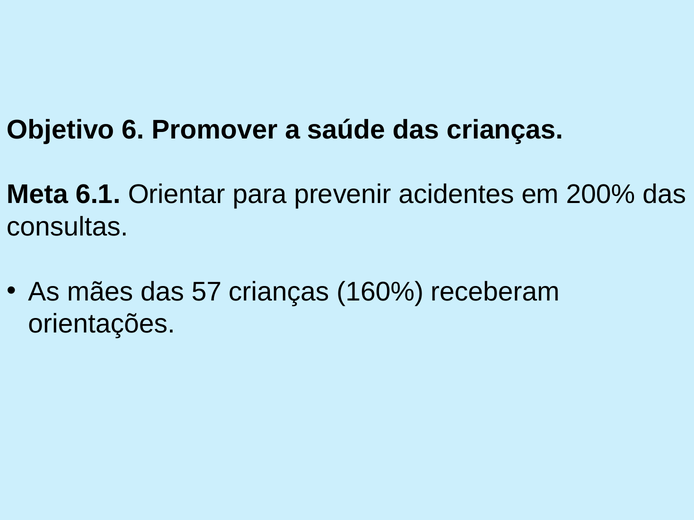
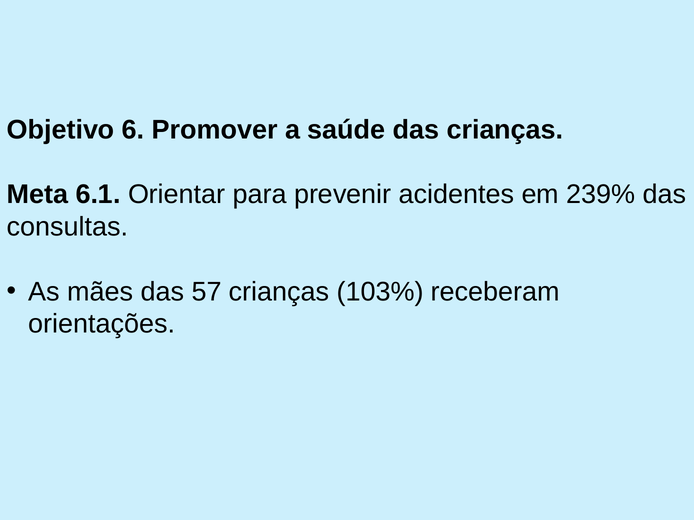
200%: 200% -> 239% (601, 195)
160%: 160% -> 103% (380, 292)
